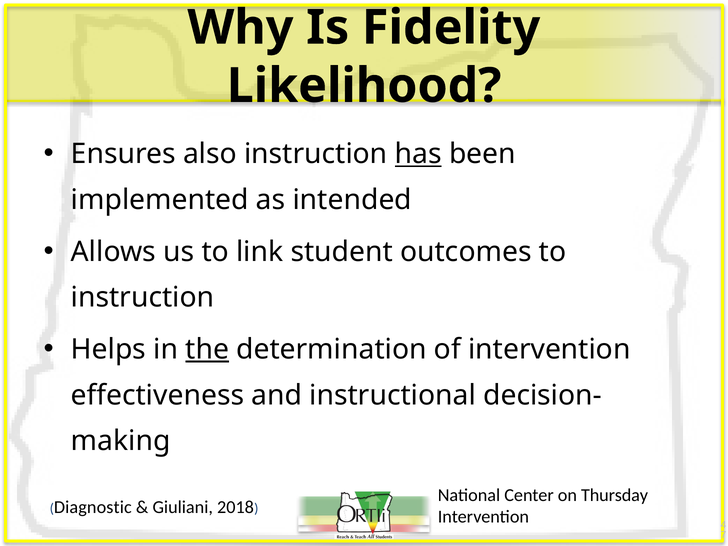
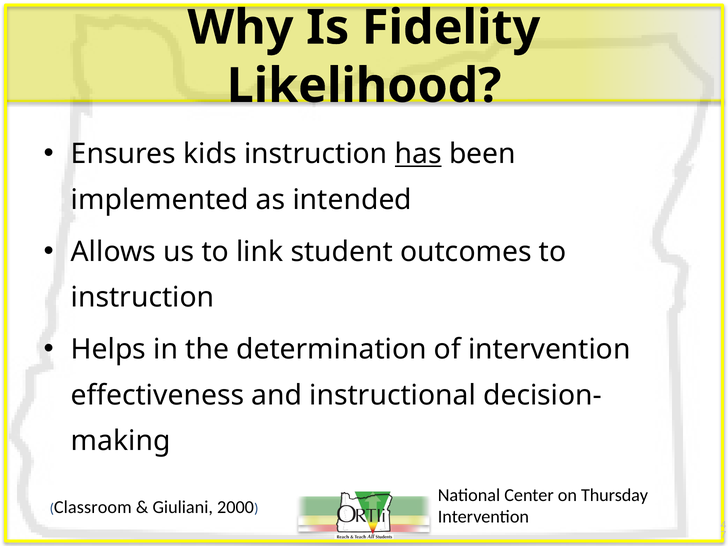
also: also -> kids (210, 154)
the underline: present -> none (207, 349)
Diagnostic: Diagnostic -> Classroom (93, 507)
2018: 2018 -> 2000 (236, 507)
